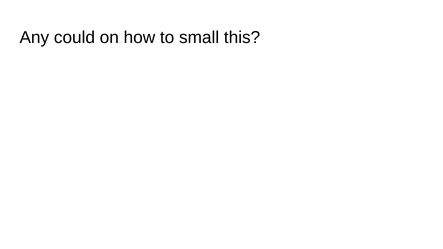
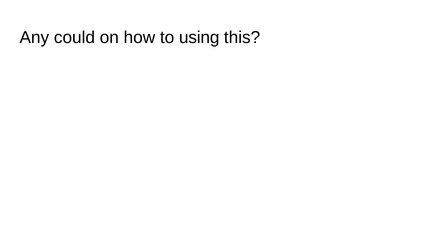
small: small -> using (199, 38)
